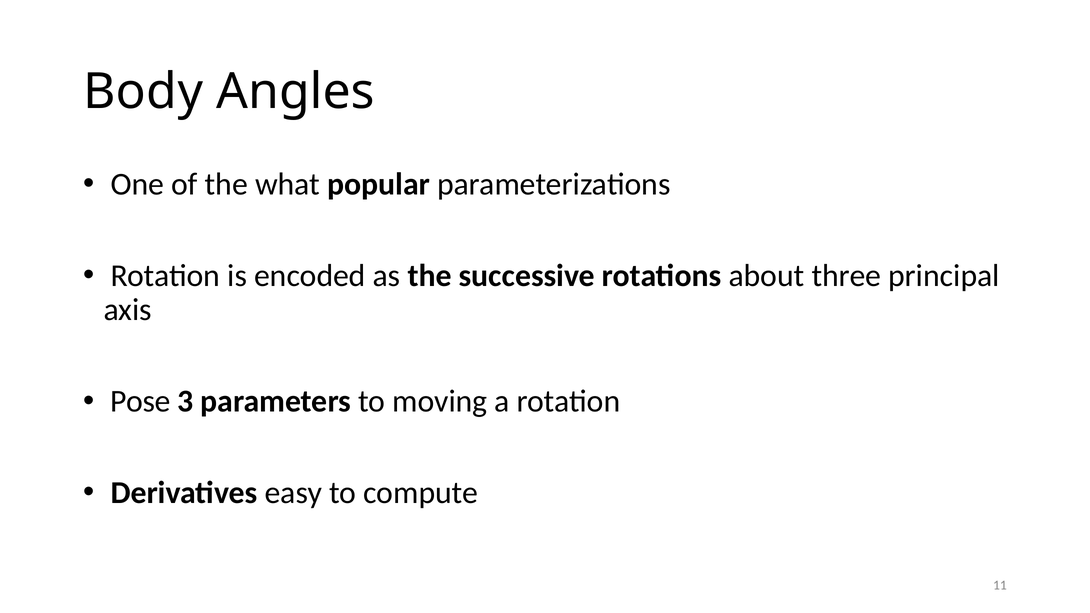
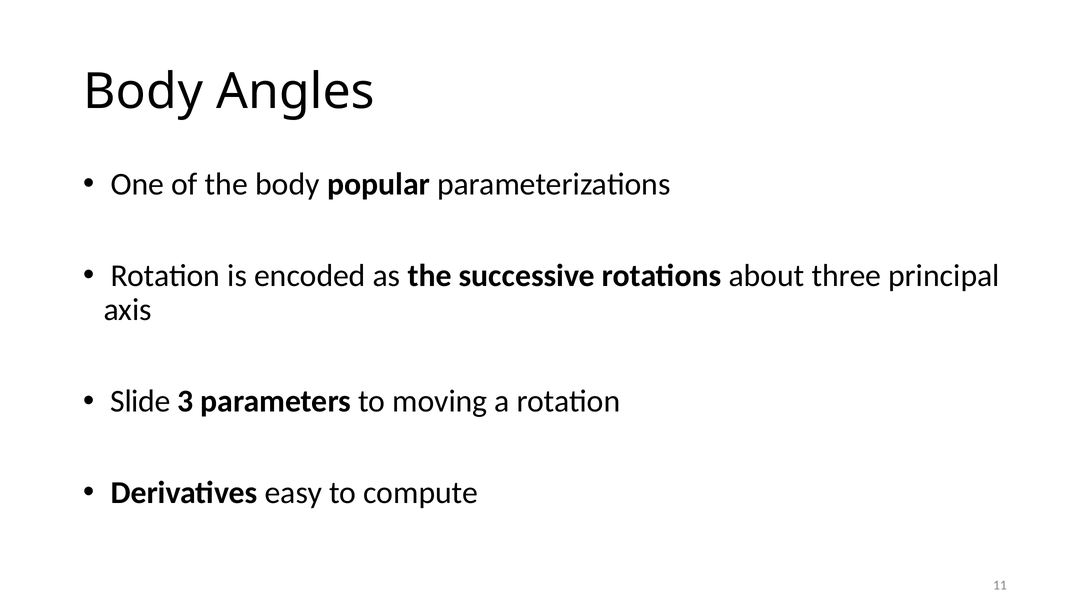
the what: what -> body (287, 184)
Pose: Pose -> Slide (140, 401)
